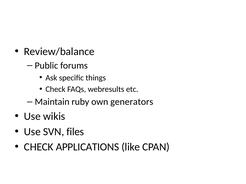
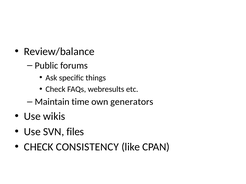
ruby: ruby -> time (80, 102)
APPLICATIONS: APPLICATIONS -> CONSISTENCY (87, 147)
